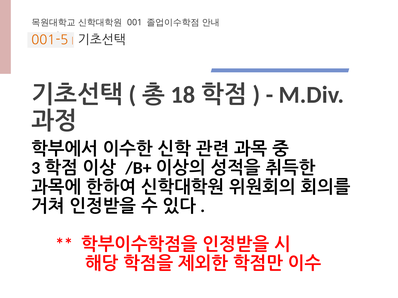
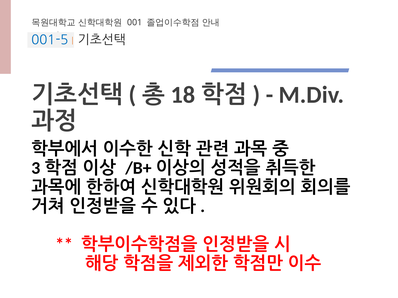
001-5 colour: orange -> blue (50, 40)
